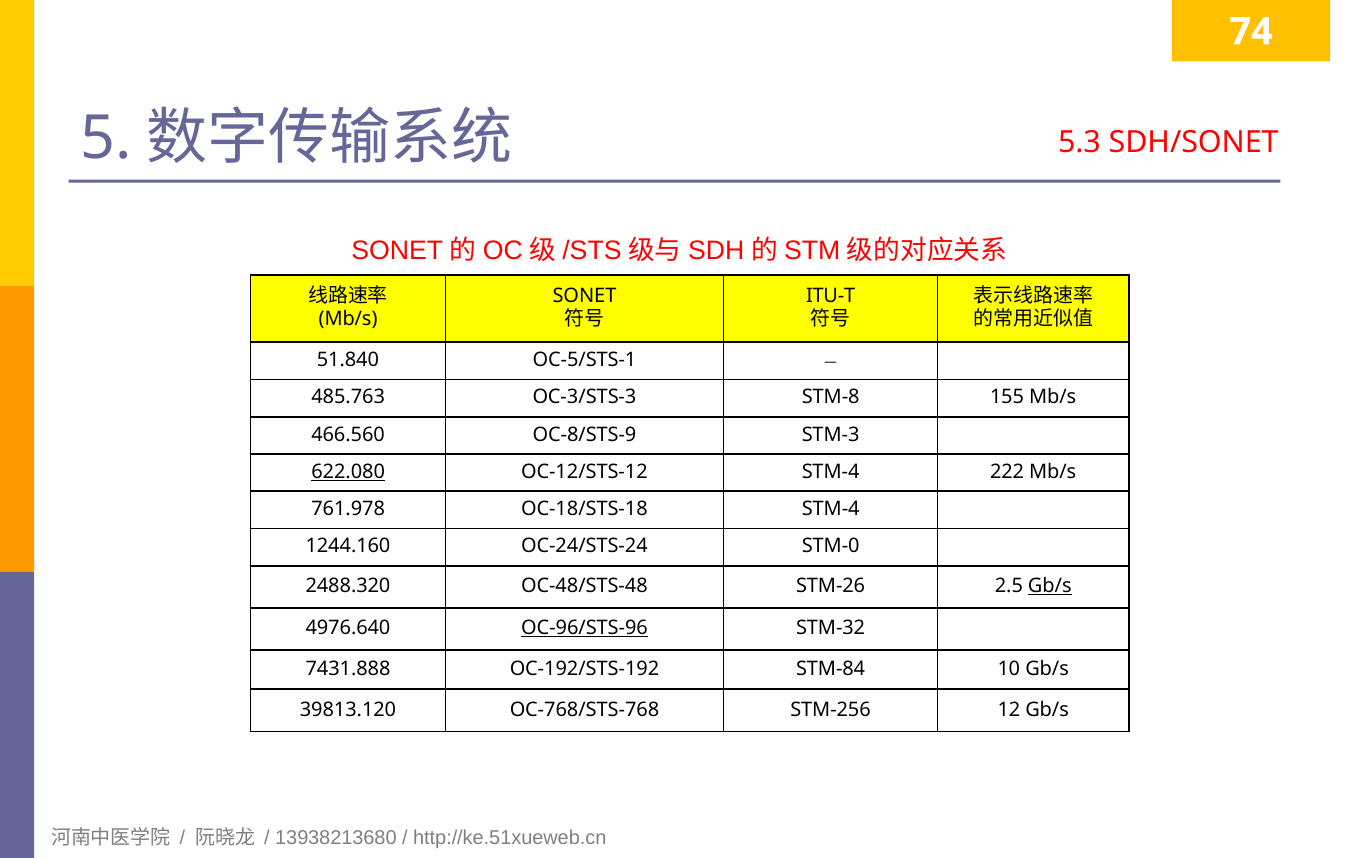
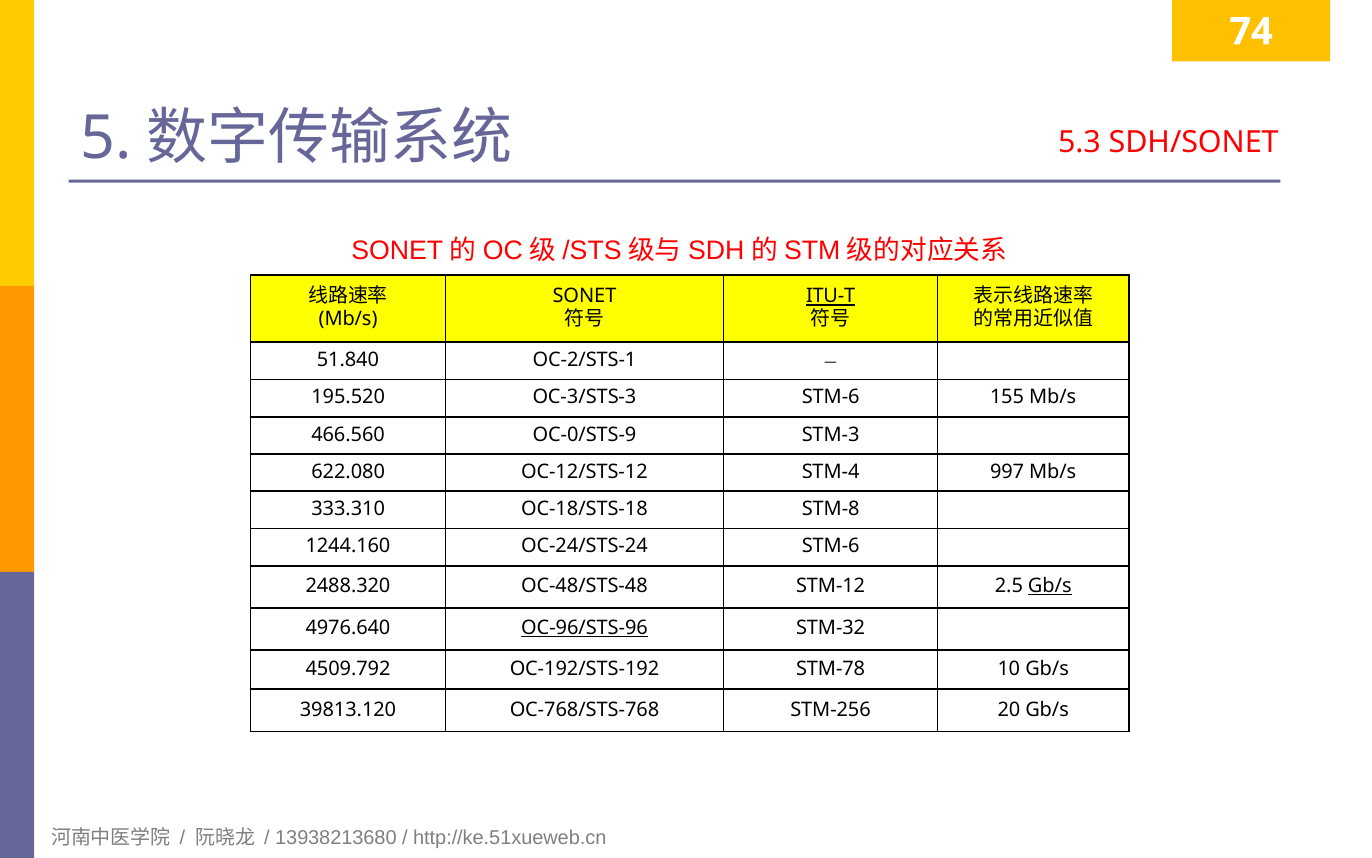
ITU-T underline: none -> present (831, 296)
OC-5/STS-1: OC-5/STS-1 -> OC-2/STS-1 (585, 360)
485.763: 485.763 -> 195.520 (348, 397)
OC-3/STS-3 STM-8: STM-8 -> STM-6 (831, 397)
OC-8/STS-9: OC-8/STS-9 -> OC-0/STS-9 (585, 434)
622.080 underline: present -> none (348, 471)
222: 222 -> 997 (1007, 471)
761.978: 761.978 -> 333.310 (348, 509)
OC-18/STS-18 STM-4: STM-4 -> STM-8 (831, 509)
OC-24/STS-24 STM-0: STM-0 -> STM-6 (831, 546)
STM-26: STM-26 -> STM-12 (831, 586)
7431.888: 7431.888 -> 4509.792 (348, 668)
STM-84: STM-84 -> STM-78 (831, 668)
12: 12 -> 20 (1009, 709)
